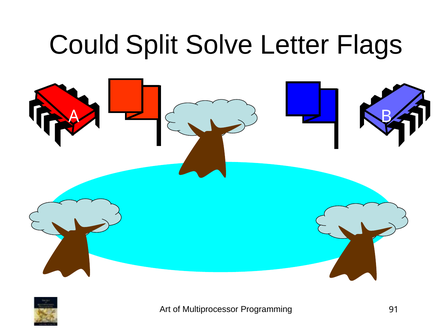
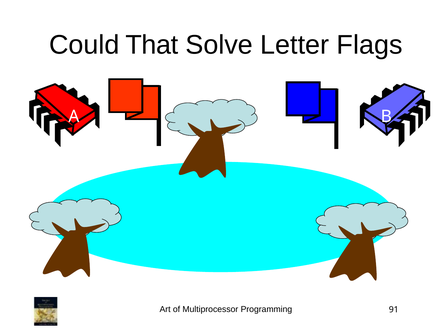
Split: Split -> That (152, 45)
